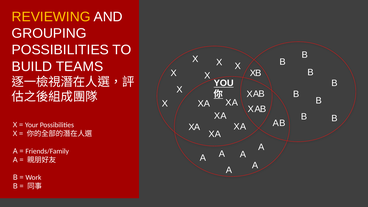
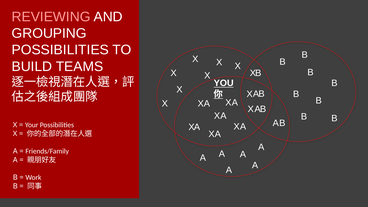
REVIEWING colour: yellow -> pink (51, 17)
